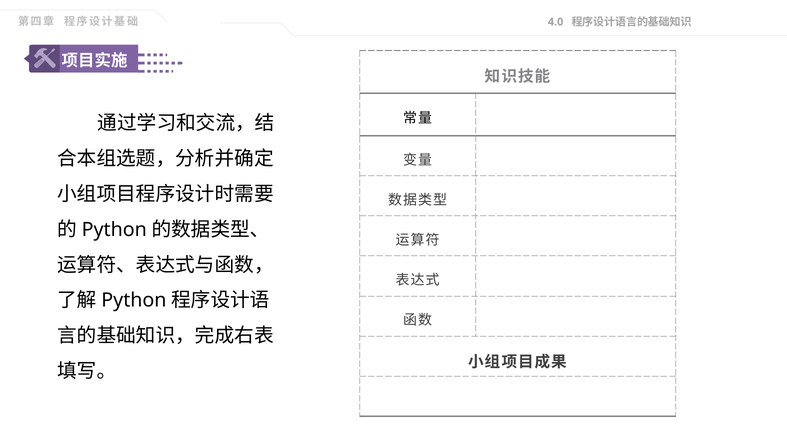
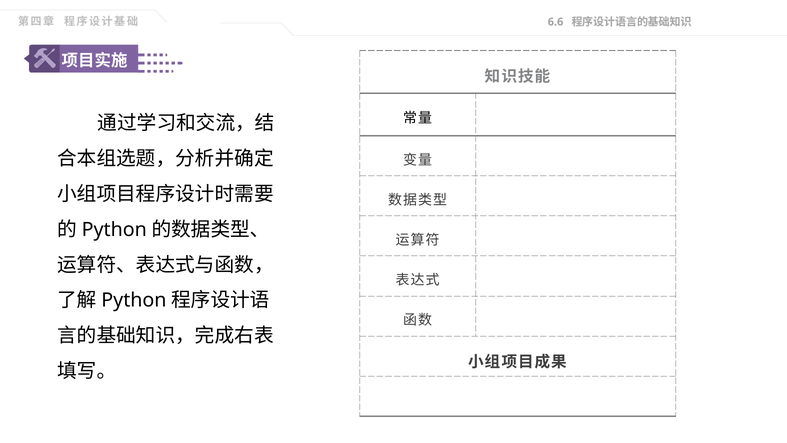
4.0: 4.0 -> 6.6 (556, 22)
